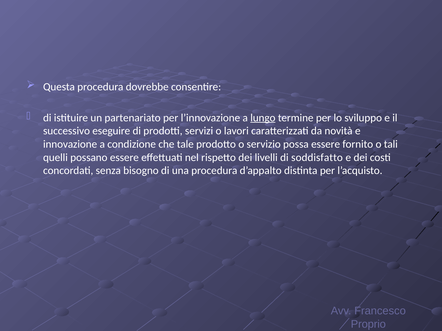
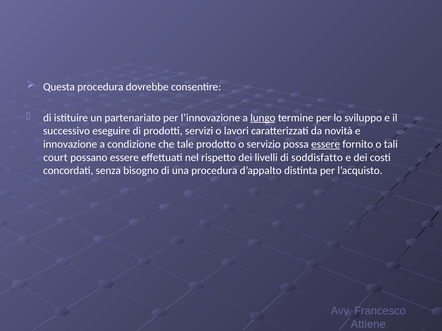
essere underline: none -> present (326, 144)
quelli: quelli -> court (55, 158)
Proprio: Proprio -> Attiene (368, 325)
